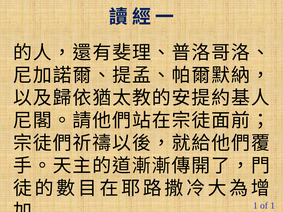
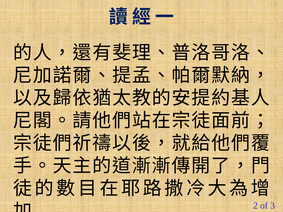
1: 1 -> 2 (255, 206)
of 1: 1 -> 3 (273, 206)
